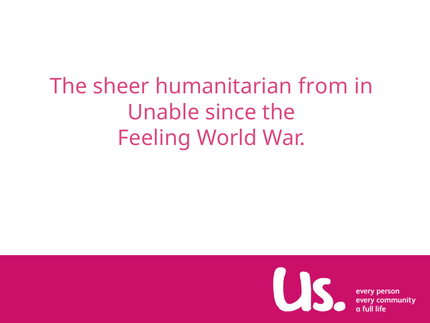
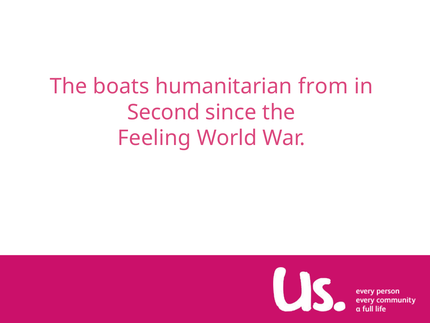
sheer: sheer -> boats (121, 86)
Unable: Unable -> Second (164, 112)
